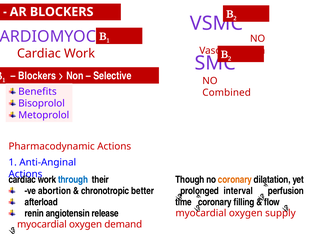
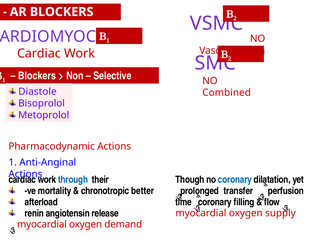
Benefits: Benefits -> Diastole (37, 92)
coronary colour: orange -> blue (235, 180)
abortion: abortion -> mortality (55, 191)
interval: interval -> transfer (238, 191)
